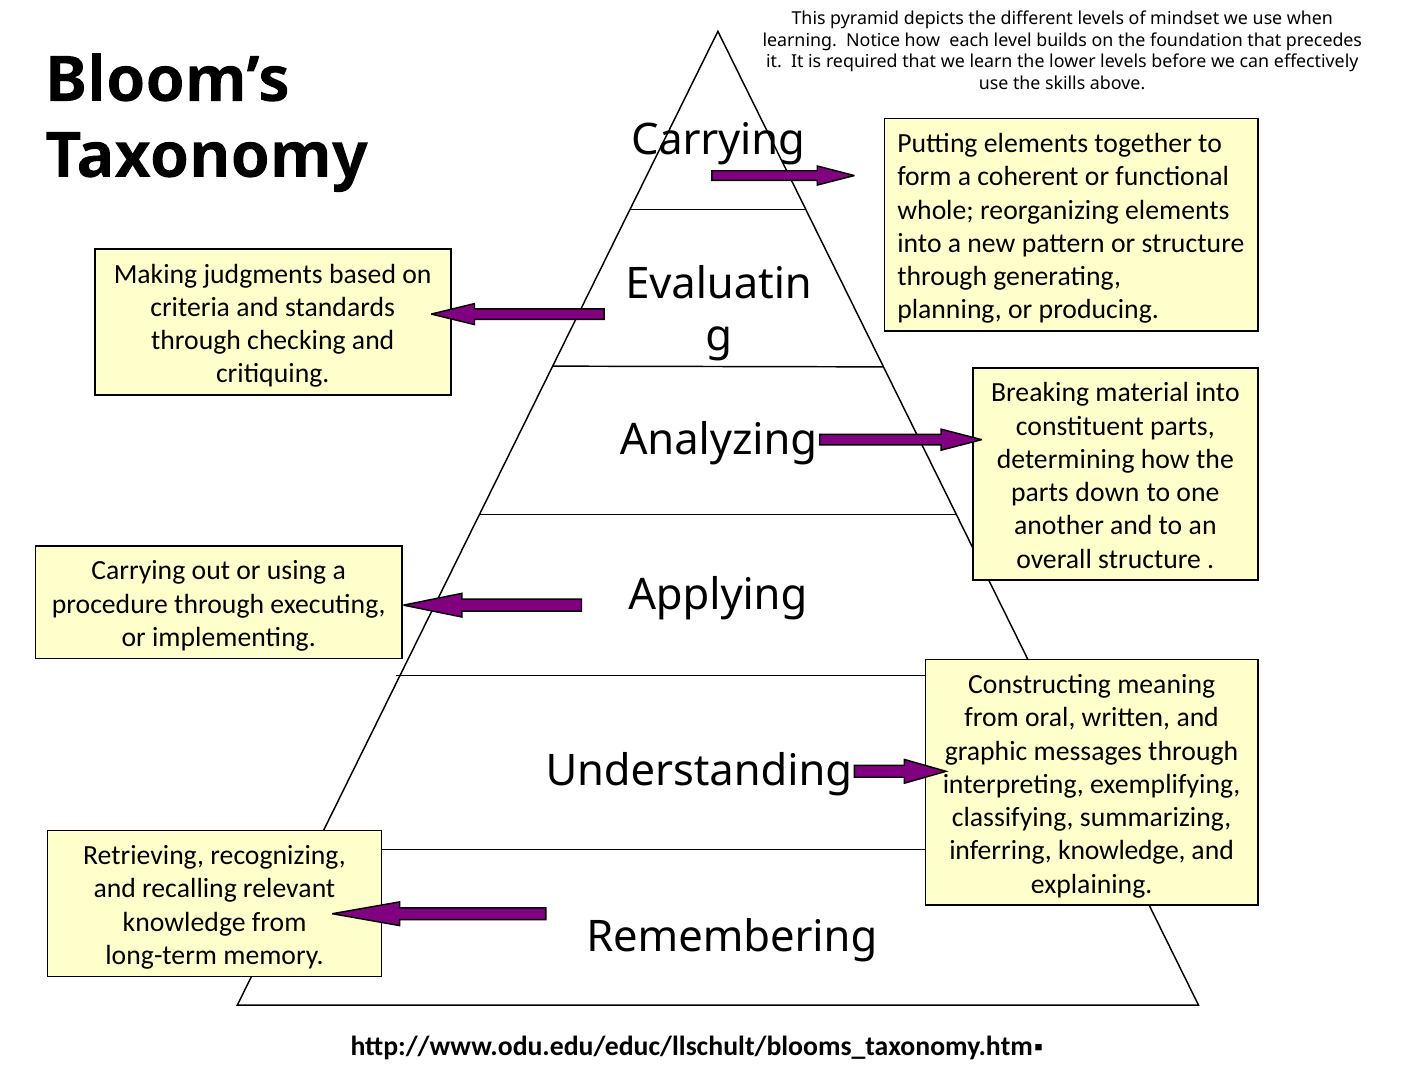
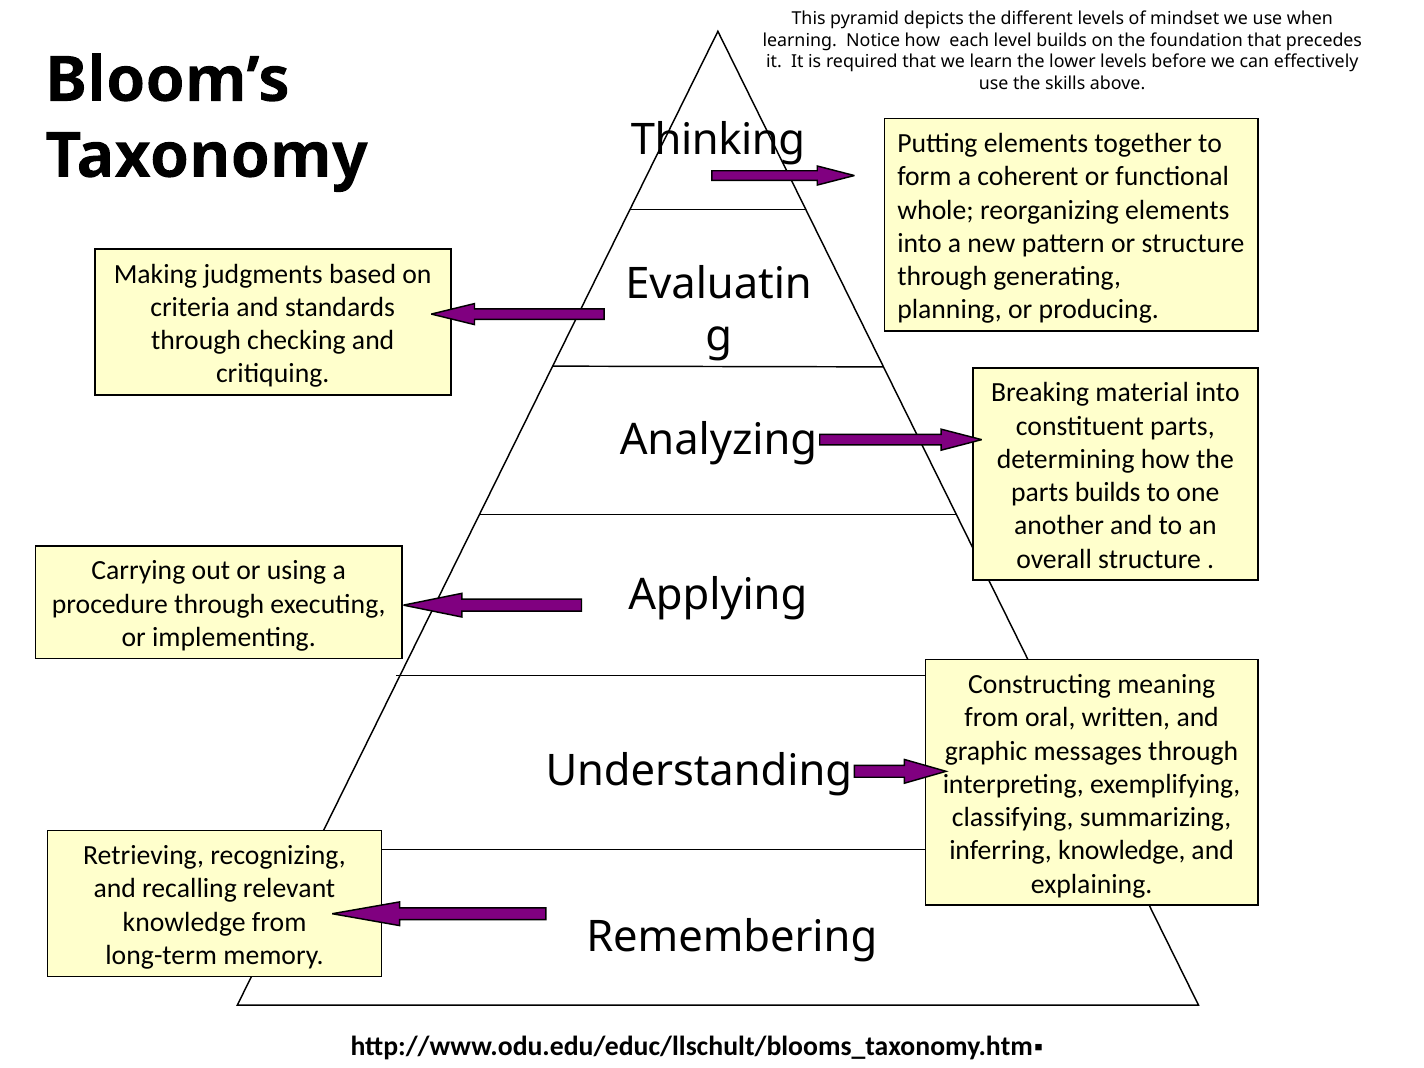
Carrying: Carrying -> Thinking (718, 140)
parts down: down -> builds (1108, 493)
